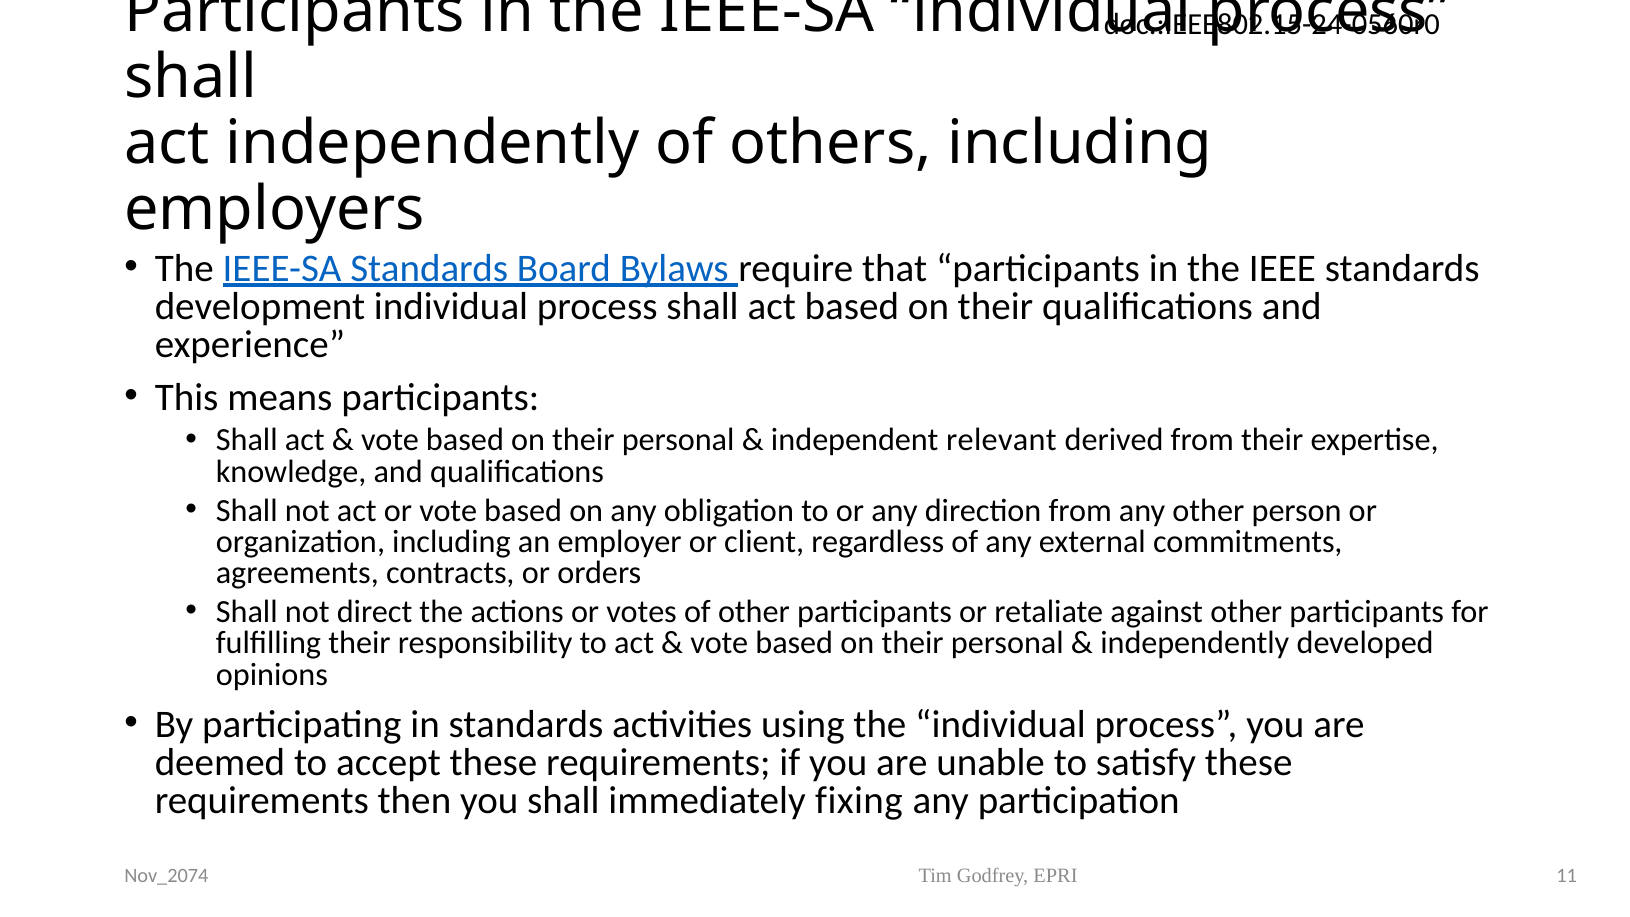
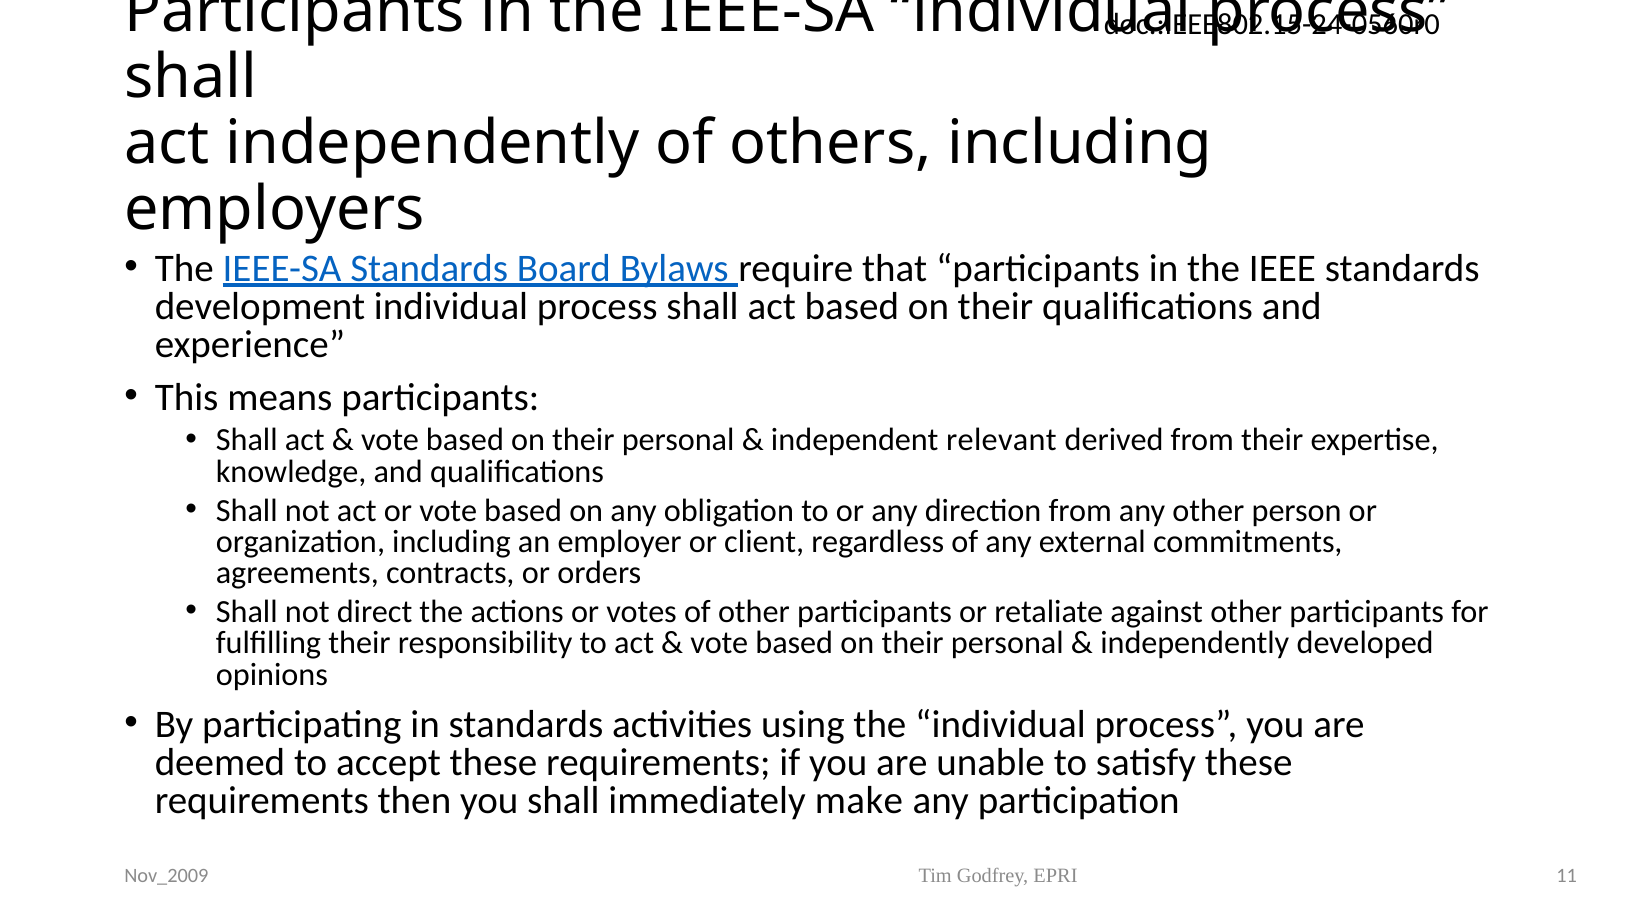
fixing: fixing -> make (859, 800)
Nov_2074: Nov_2074 -> Nov_2009 (166, 876)
